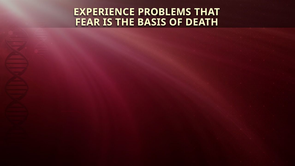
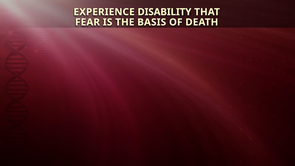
PROBLEMS: PROBLEMS -> DISABILITY (164, 12)
